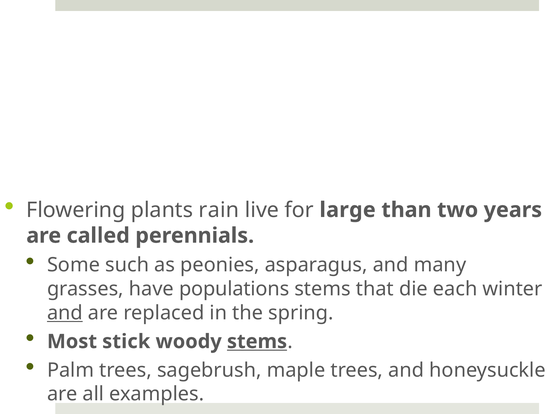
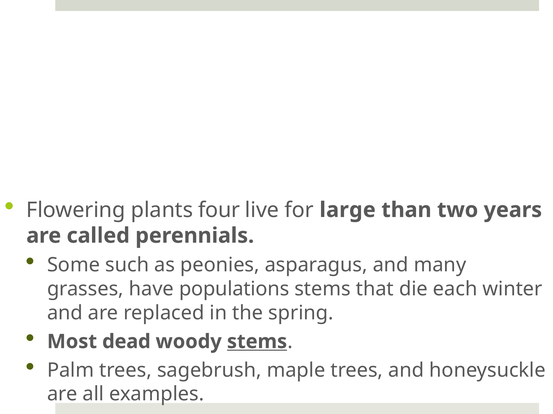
rain: rain -> four (219, 210)
and underline: present -> none (65, 314)
stick: stick -> dead (126, 342)
